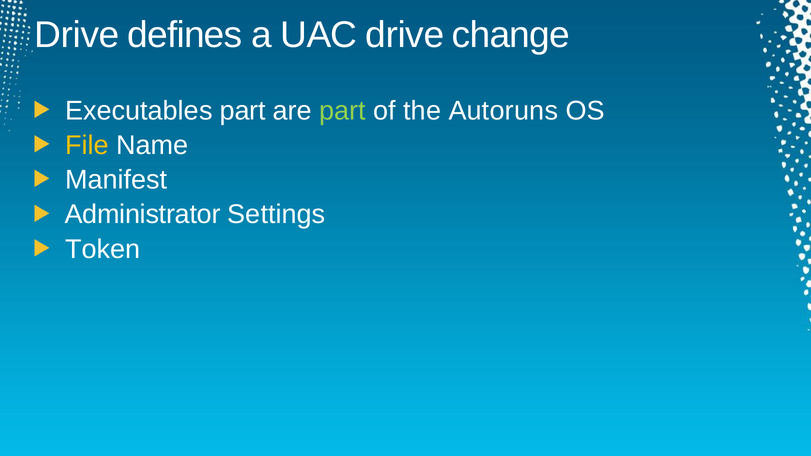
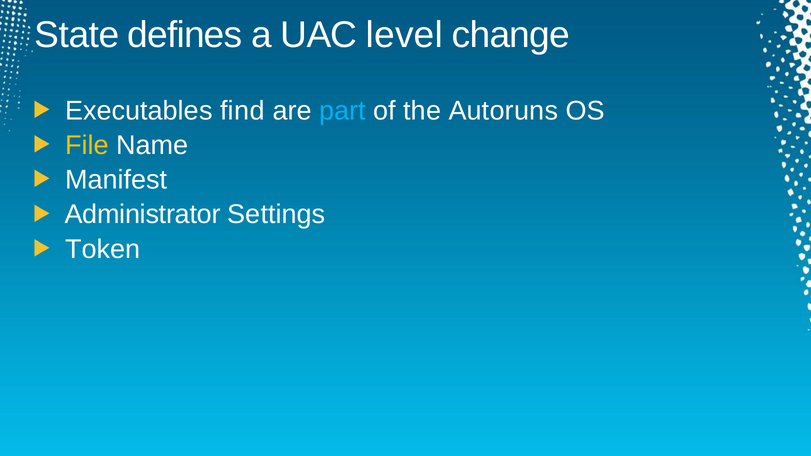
Drive: Drive -> State (77, 35)
UAC drive: drive -> level (405, 35)
Executables part: part -> find (242, 111)
part colour: light green -> light blue (343, 111)
